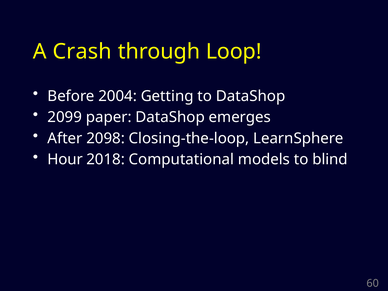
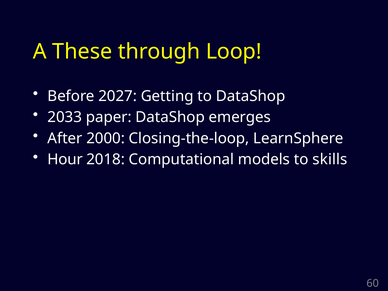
Crash: Crash -> These (82, 52)
2004: 2004 -> 2027 (118, 96)
2099: 2099 -> 2033 (65, 117)
2098: 2098 -> 2000 (106, 138)
blind: blind -> skills (330, 159)
